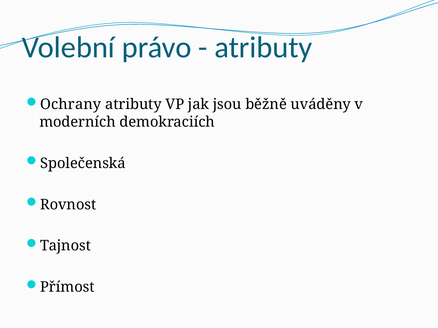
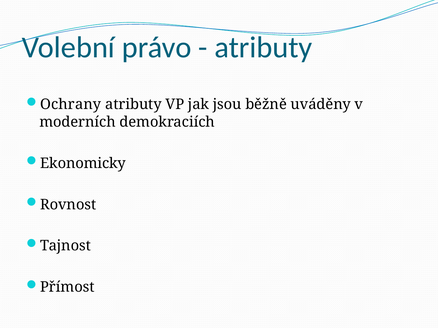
Společenská: Společenská -> Ekonomicky (83, 164)
